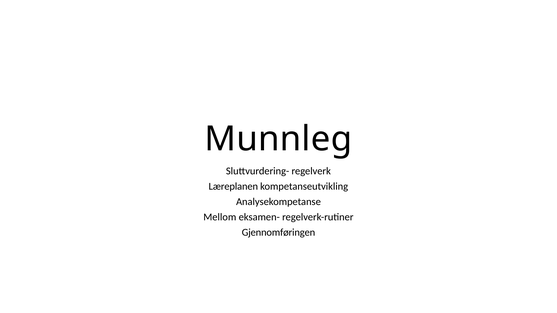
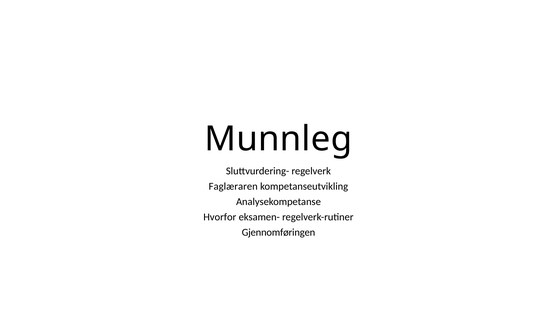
Læreplanen: Læreplanen -> Faglæraren (233, 187)
Mellom: Mellom -> Hvorfor (220, 217)
